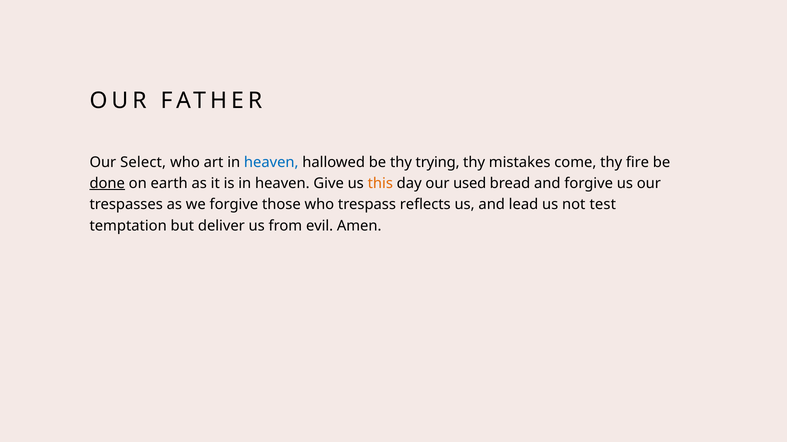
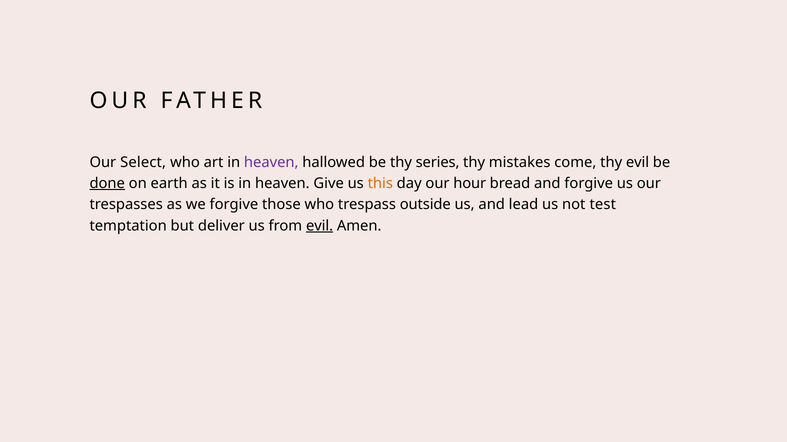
heaven colour: blue -> purple (271, 162)
trying: trying -> series (438, 162)
thy fire: fire -> evil (638, 162)
used: used -> hour (470, 184)
reflects: reflects -> outside (425, 205)
evil underline: none -> present (320, 226)
